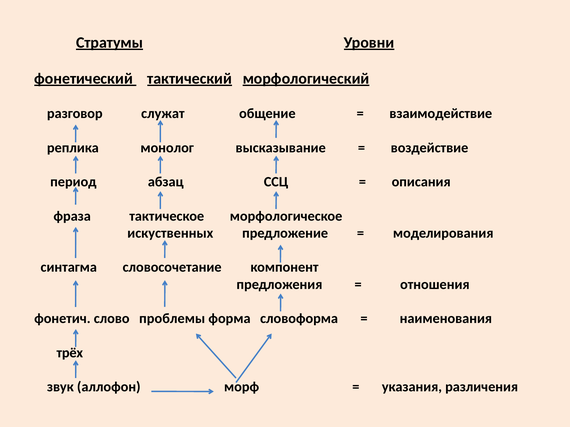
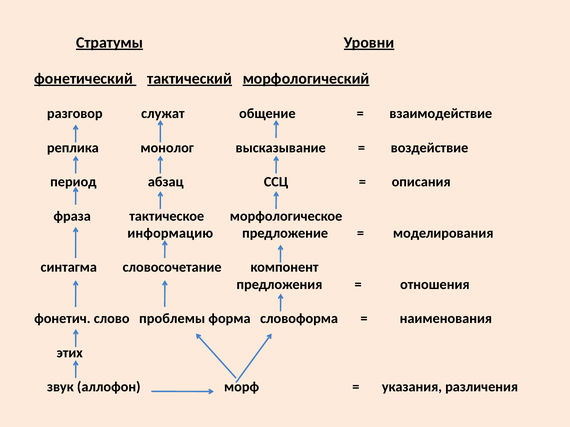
искуственных: искуственных -> информацию (170, 233)
трёх: трёх -> этих (70, 353)
